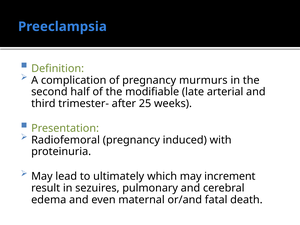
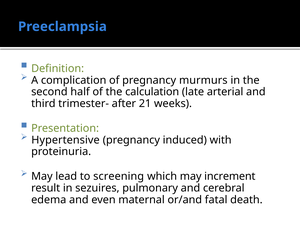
modifiable: modifiable -> calculation (152, 92)
25: 25 -> 21 (145, 104)
Radiofemoral: Radiofemoral -> Hypertensive (66, 140)
ultimately: ultimately -> screening (119, 176)
